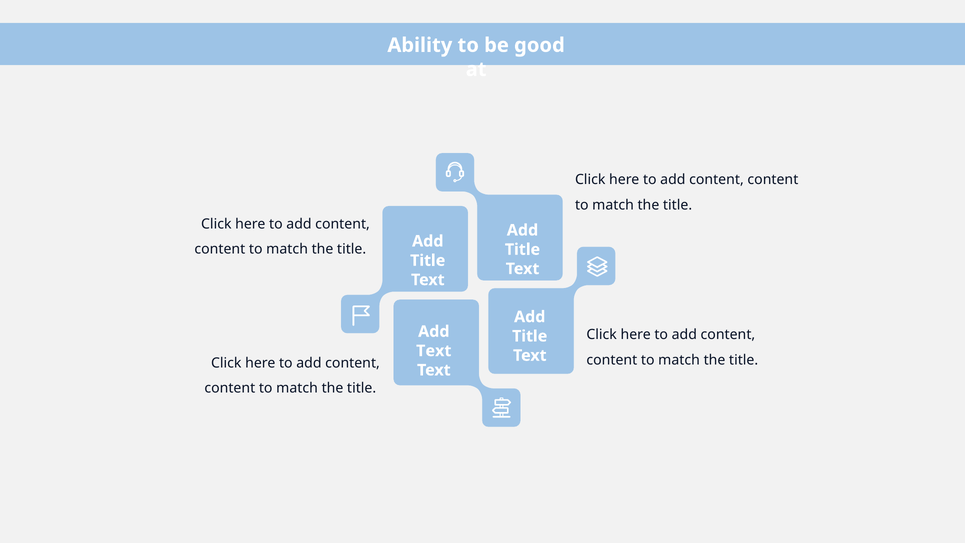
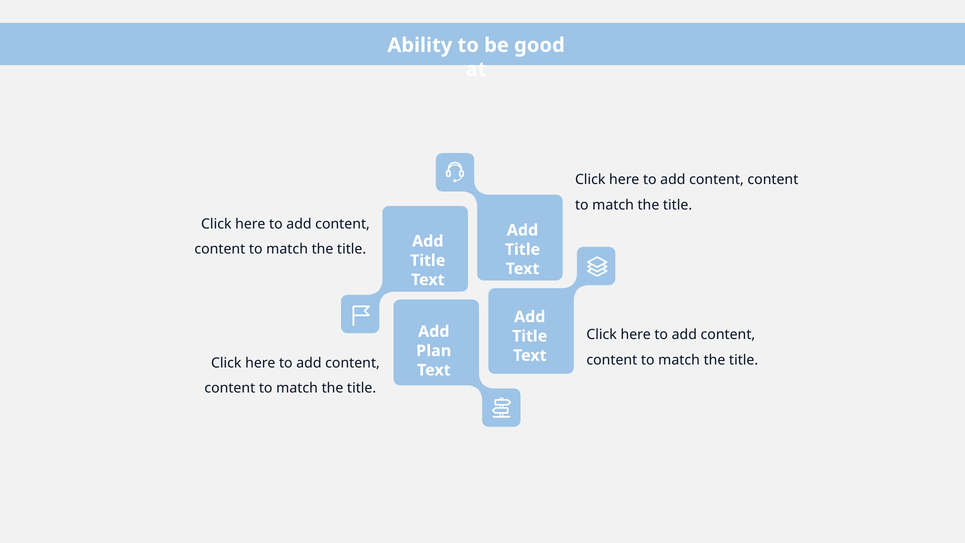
Text: Text -> Plan (434, 351)
